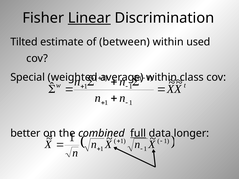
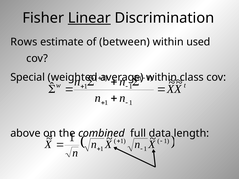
Tilted: Tilted -> Rows (24, 42)
better: better -> above (25, 133)
full underline: present -> none (138, 133)
longer: longer -> length (191, 133)
